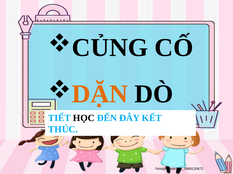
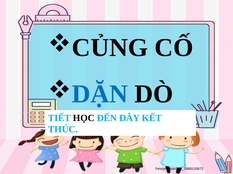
DẶN colour: orange -> blue (100, 94)
